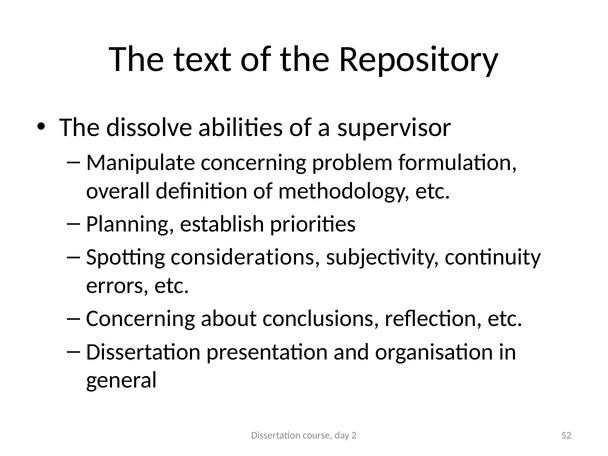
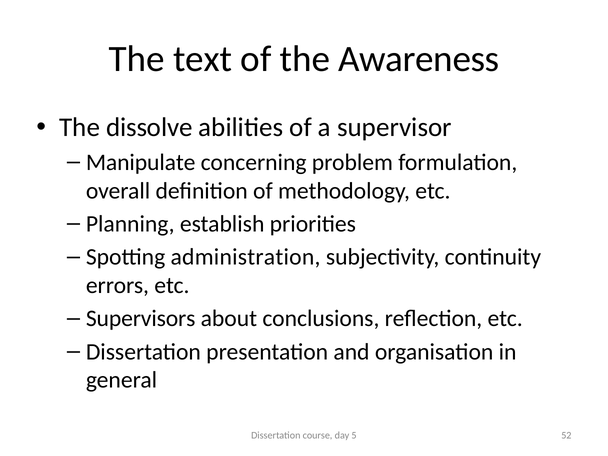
Repository: Repository -> Awareness (419, 59)
considerations: considerations -> administration (245, 257)
Concerning: Concerning -> Supervisors (141, 319)
2: 2 -> 5 (354, 435)
